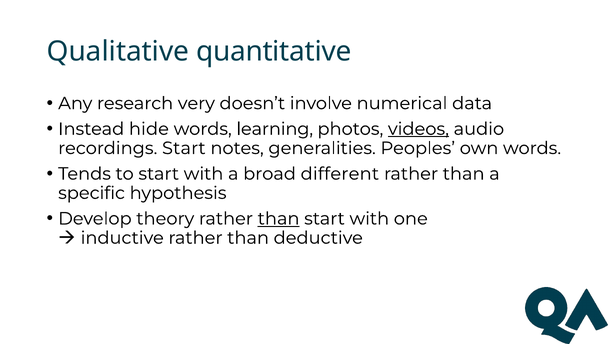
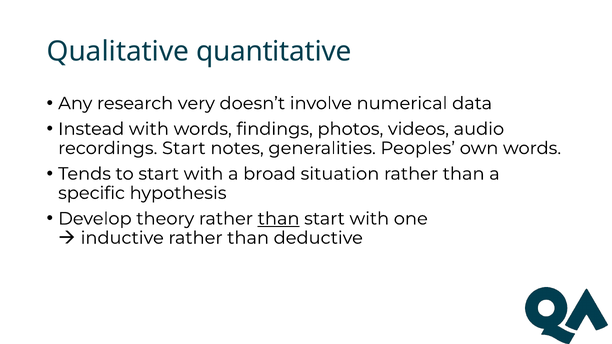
Instead hide: hide -> with (149, 129)
learning: learning -> findings (275, 129)
videos underline: present -> none (418, 129)
different: different -> situation (340, 174)
